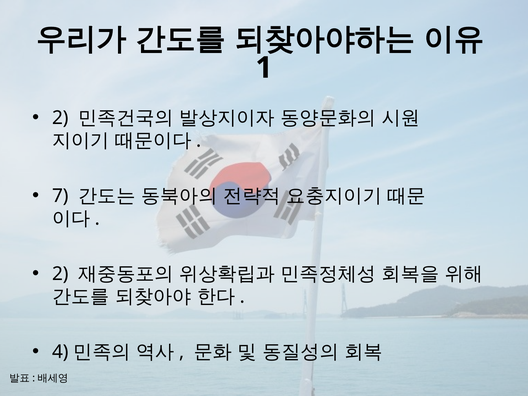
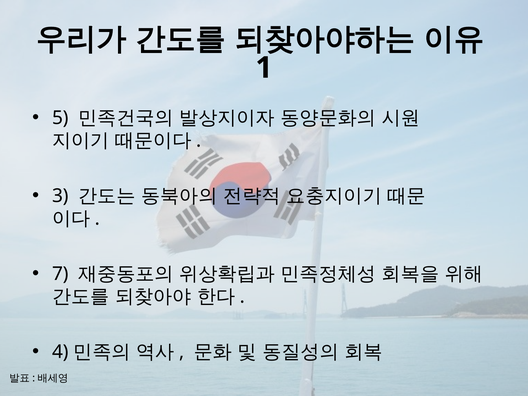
2: 2 -> 5 (60, 118)
7: 7 -> 3 (60, 196)
2: 2 -> 7 (60, 274)
